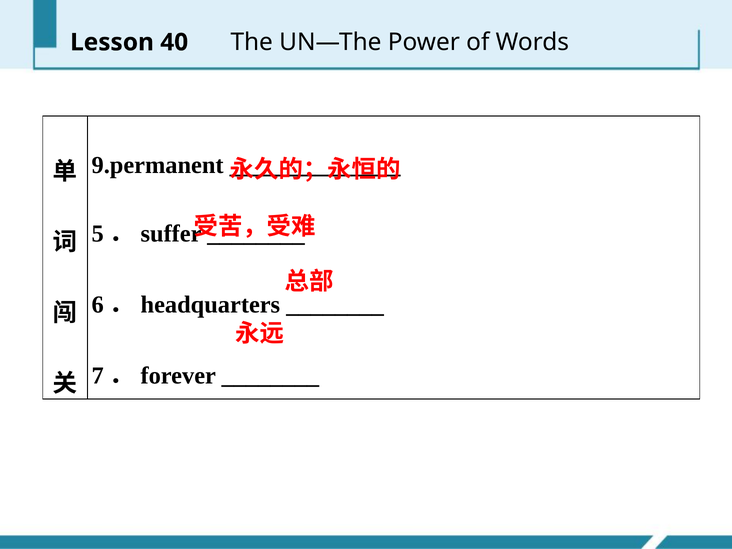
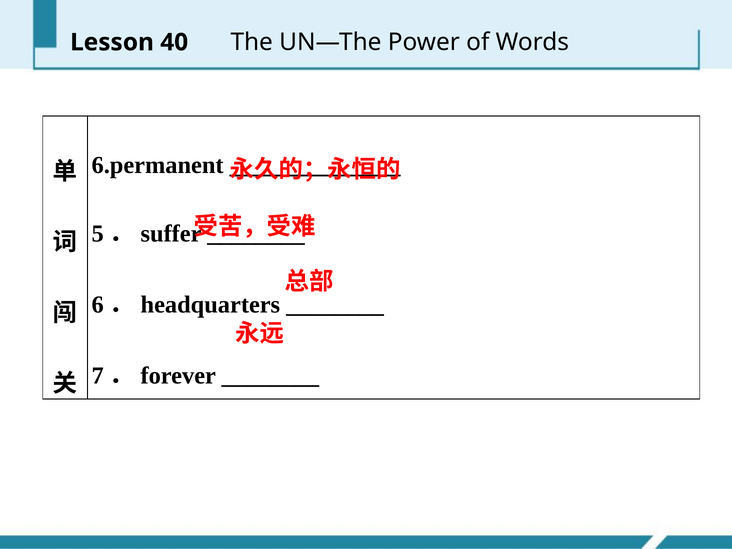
9.permanent: 9.permanent -> 6.permanent (158, 165)
